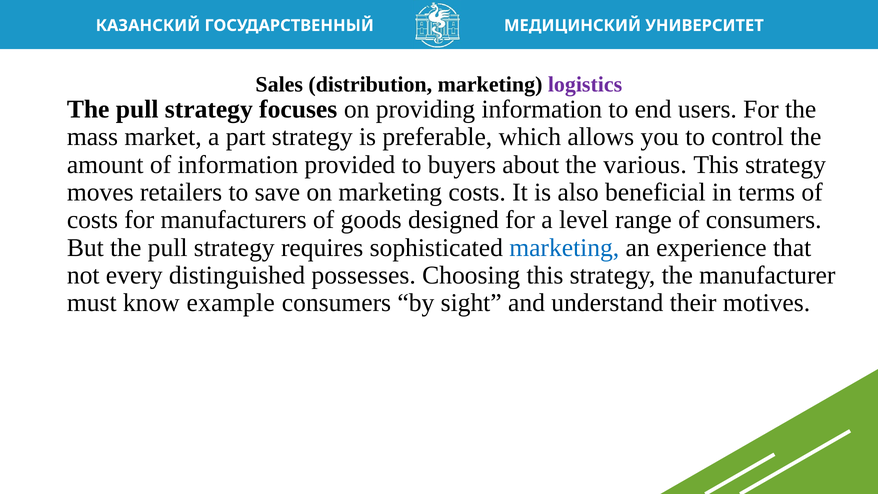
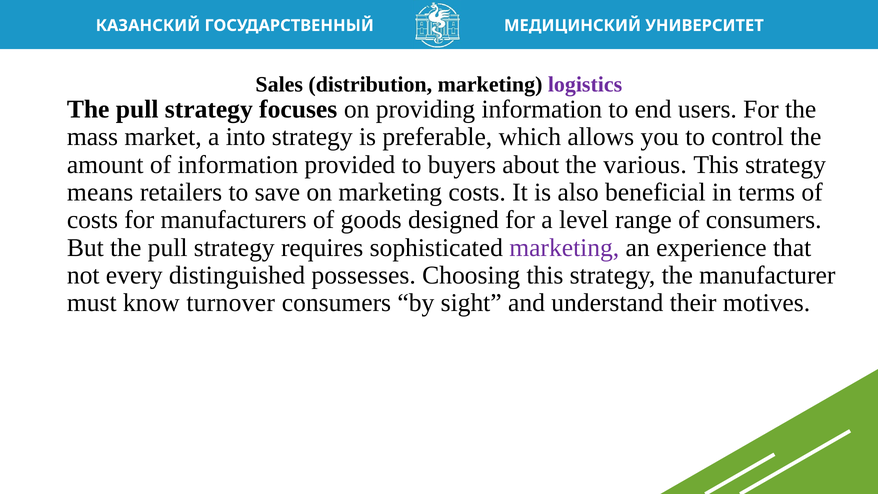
part: part -> into (246, 137)
moves: moves -> means (100, 192)
marketing colour: blue -> purple (564, 248)
example: example -> turnover (231, 303)
